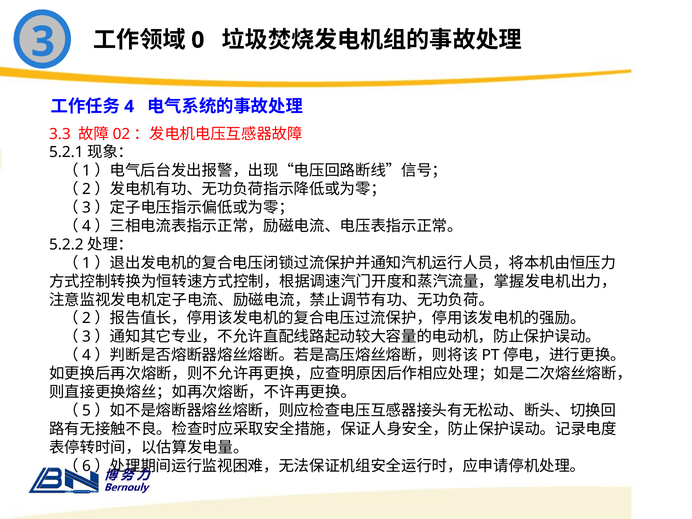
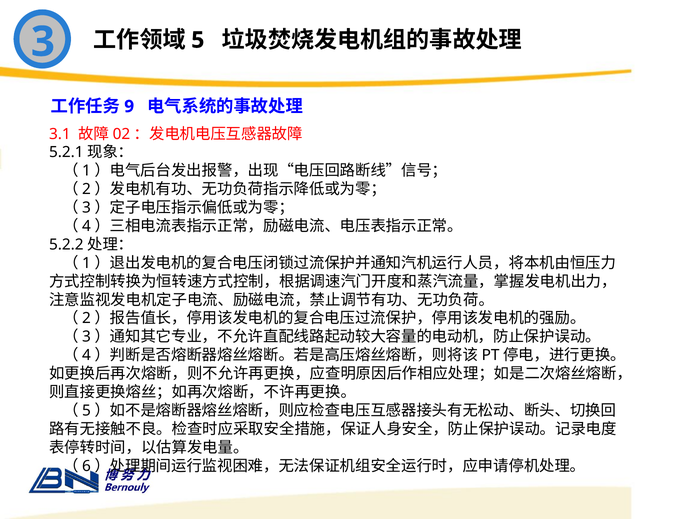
0: 0 -> 5 (198, 40)
4: 4 -> 9 (129, 106)
3.3: 3.3 -> 3.1 (60, 134)
